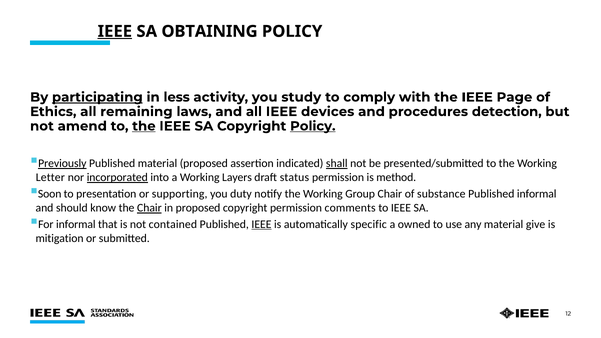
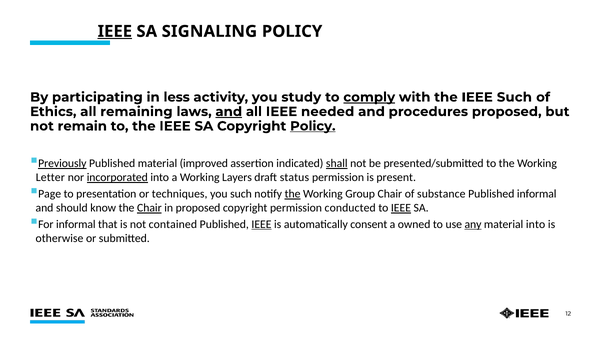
OBTAINING: OBTAINING -> SIGNALING (209, 31)
participating underline: present -> none (97, 97)
comply underline: none -> present (369, 97)
IEEE Page: Page -> Such (514, 97)
and underline: none -> present (229, 112)
devices: devices -> needed (328, 112)
procedures detection: detection -> proposed (507, 112)
amend: amend -> remain (82, 126)
the underline: present -> none (144, 126)
material proposed: proposed -> improved (204, 164)
method: method -> present (396, 177)
Soon: Soon -> Page (50, 194)
supporting: supporting -> techniques (180, 194)
you duty: duty -> such (241, 194)
the underline: none -> present (293, 194)
comments: comments -> conducted (350, 208)
IEEE underline: none -> present (401, 208)
specific: specific -> consent (369, 224)
any underline: none -> present (473, 224)
material give: give -> into (536, 224)
mitigation: mitigation -> otherwise (60, 238)
